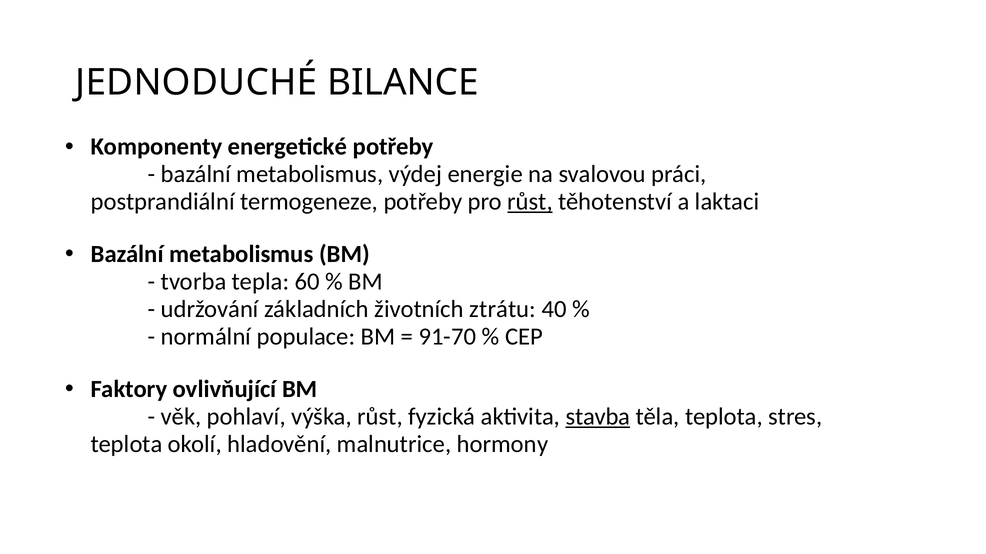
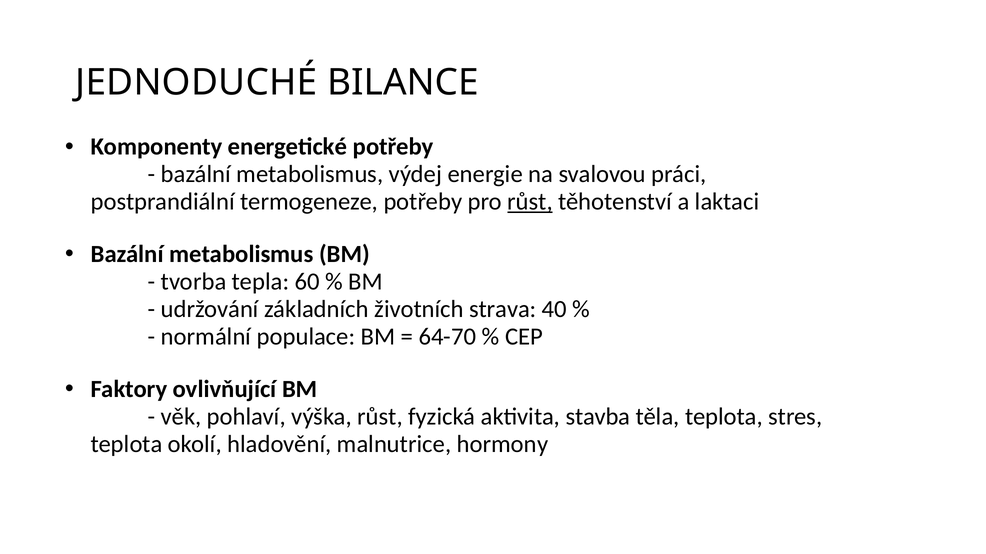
ztrátu: ztrátu -> strava (503, 309)
91-70: 91-70 -> 64-70 (447, 337)
stavba underline: present -> none (598, 417)
